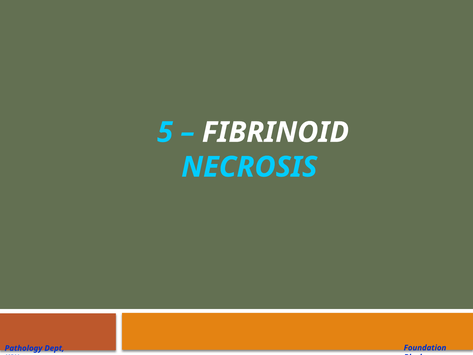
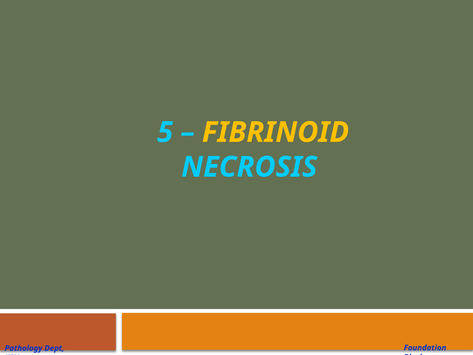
FIBRINOID colour: white -> yellow (275, 132)
